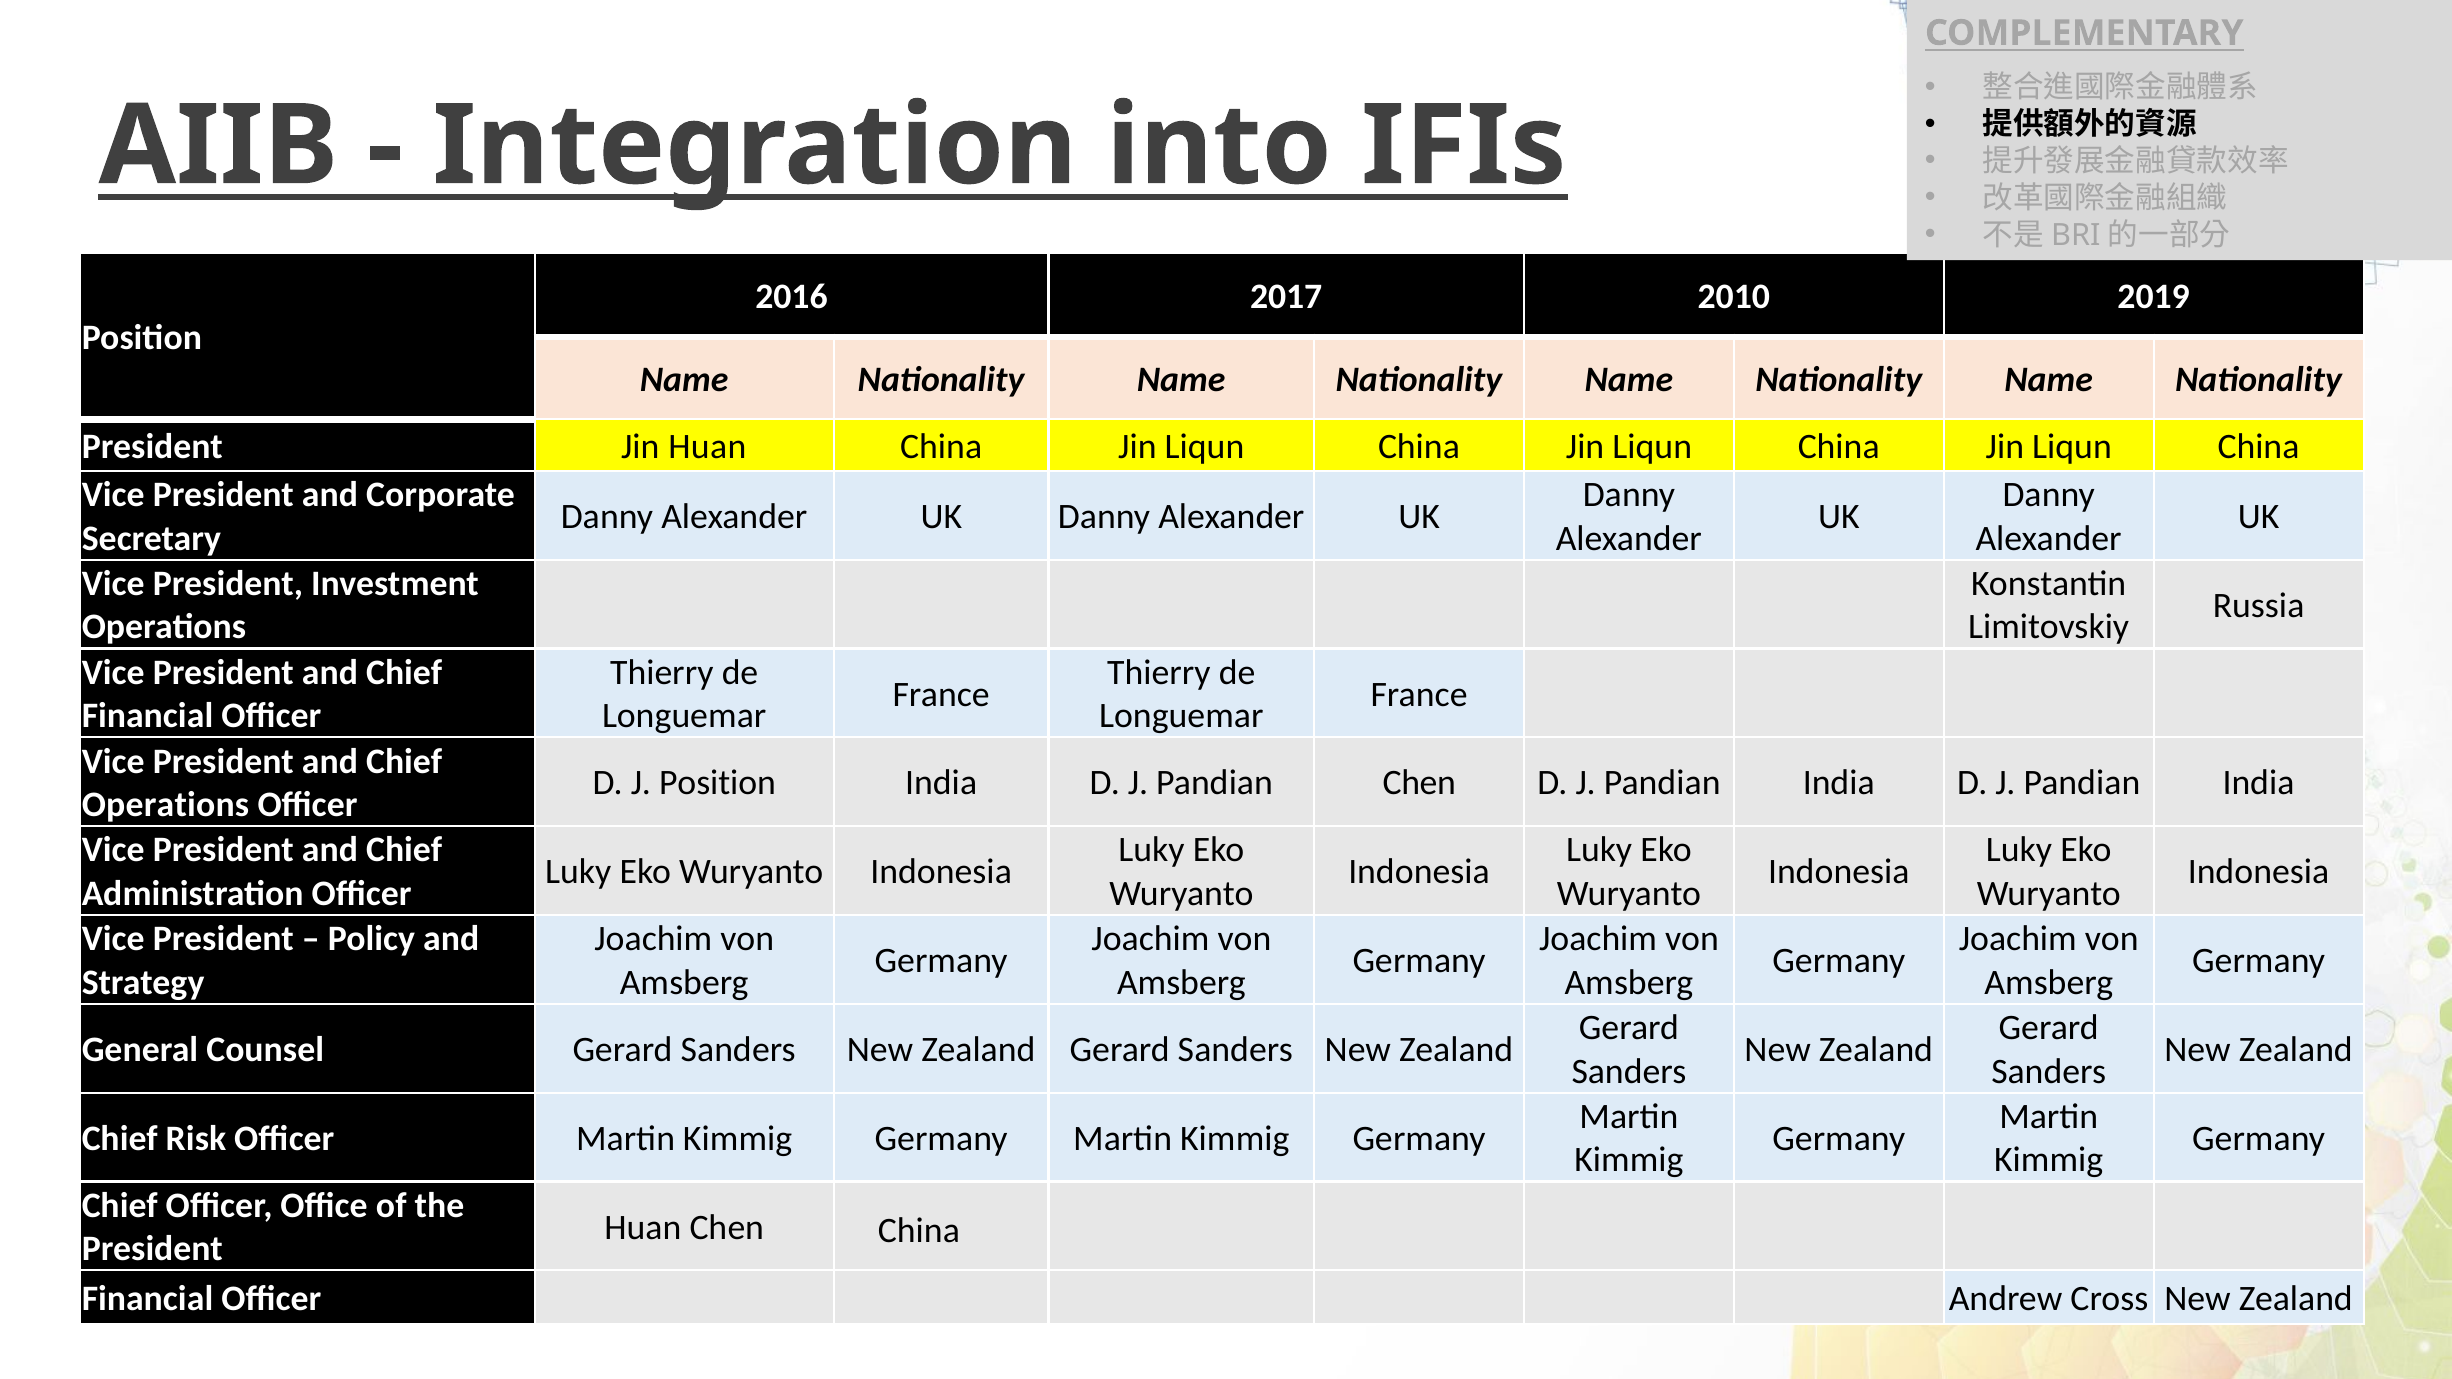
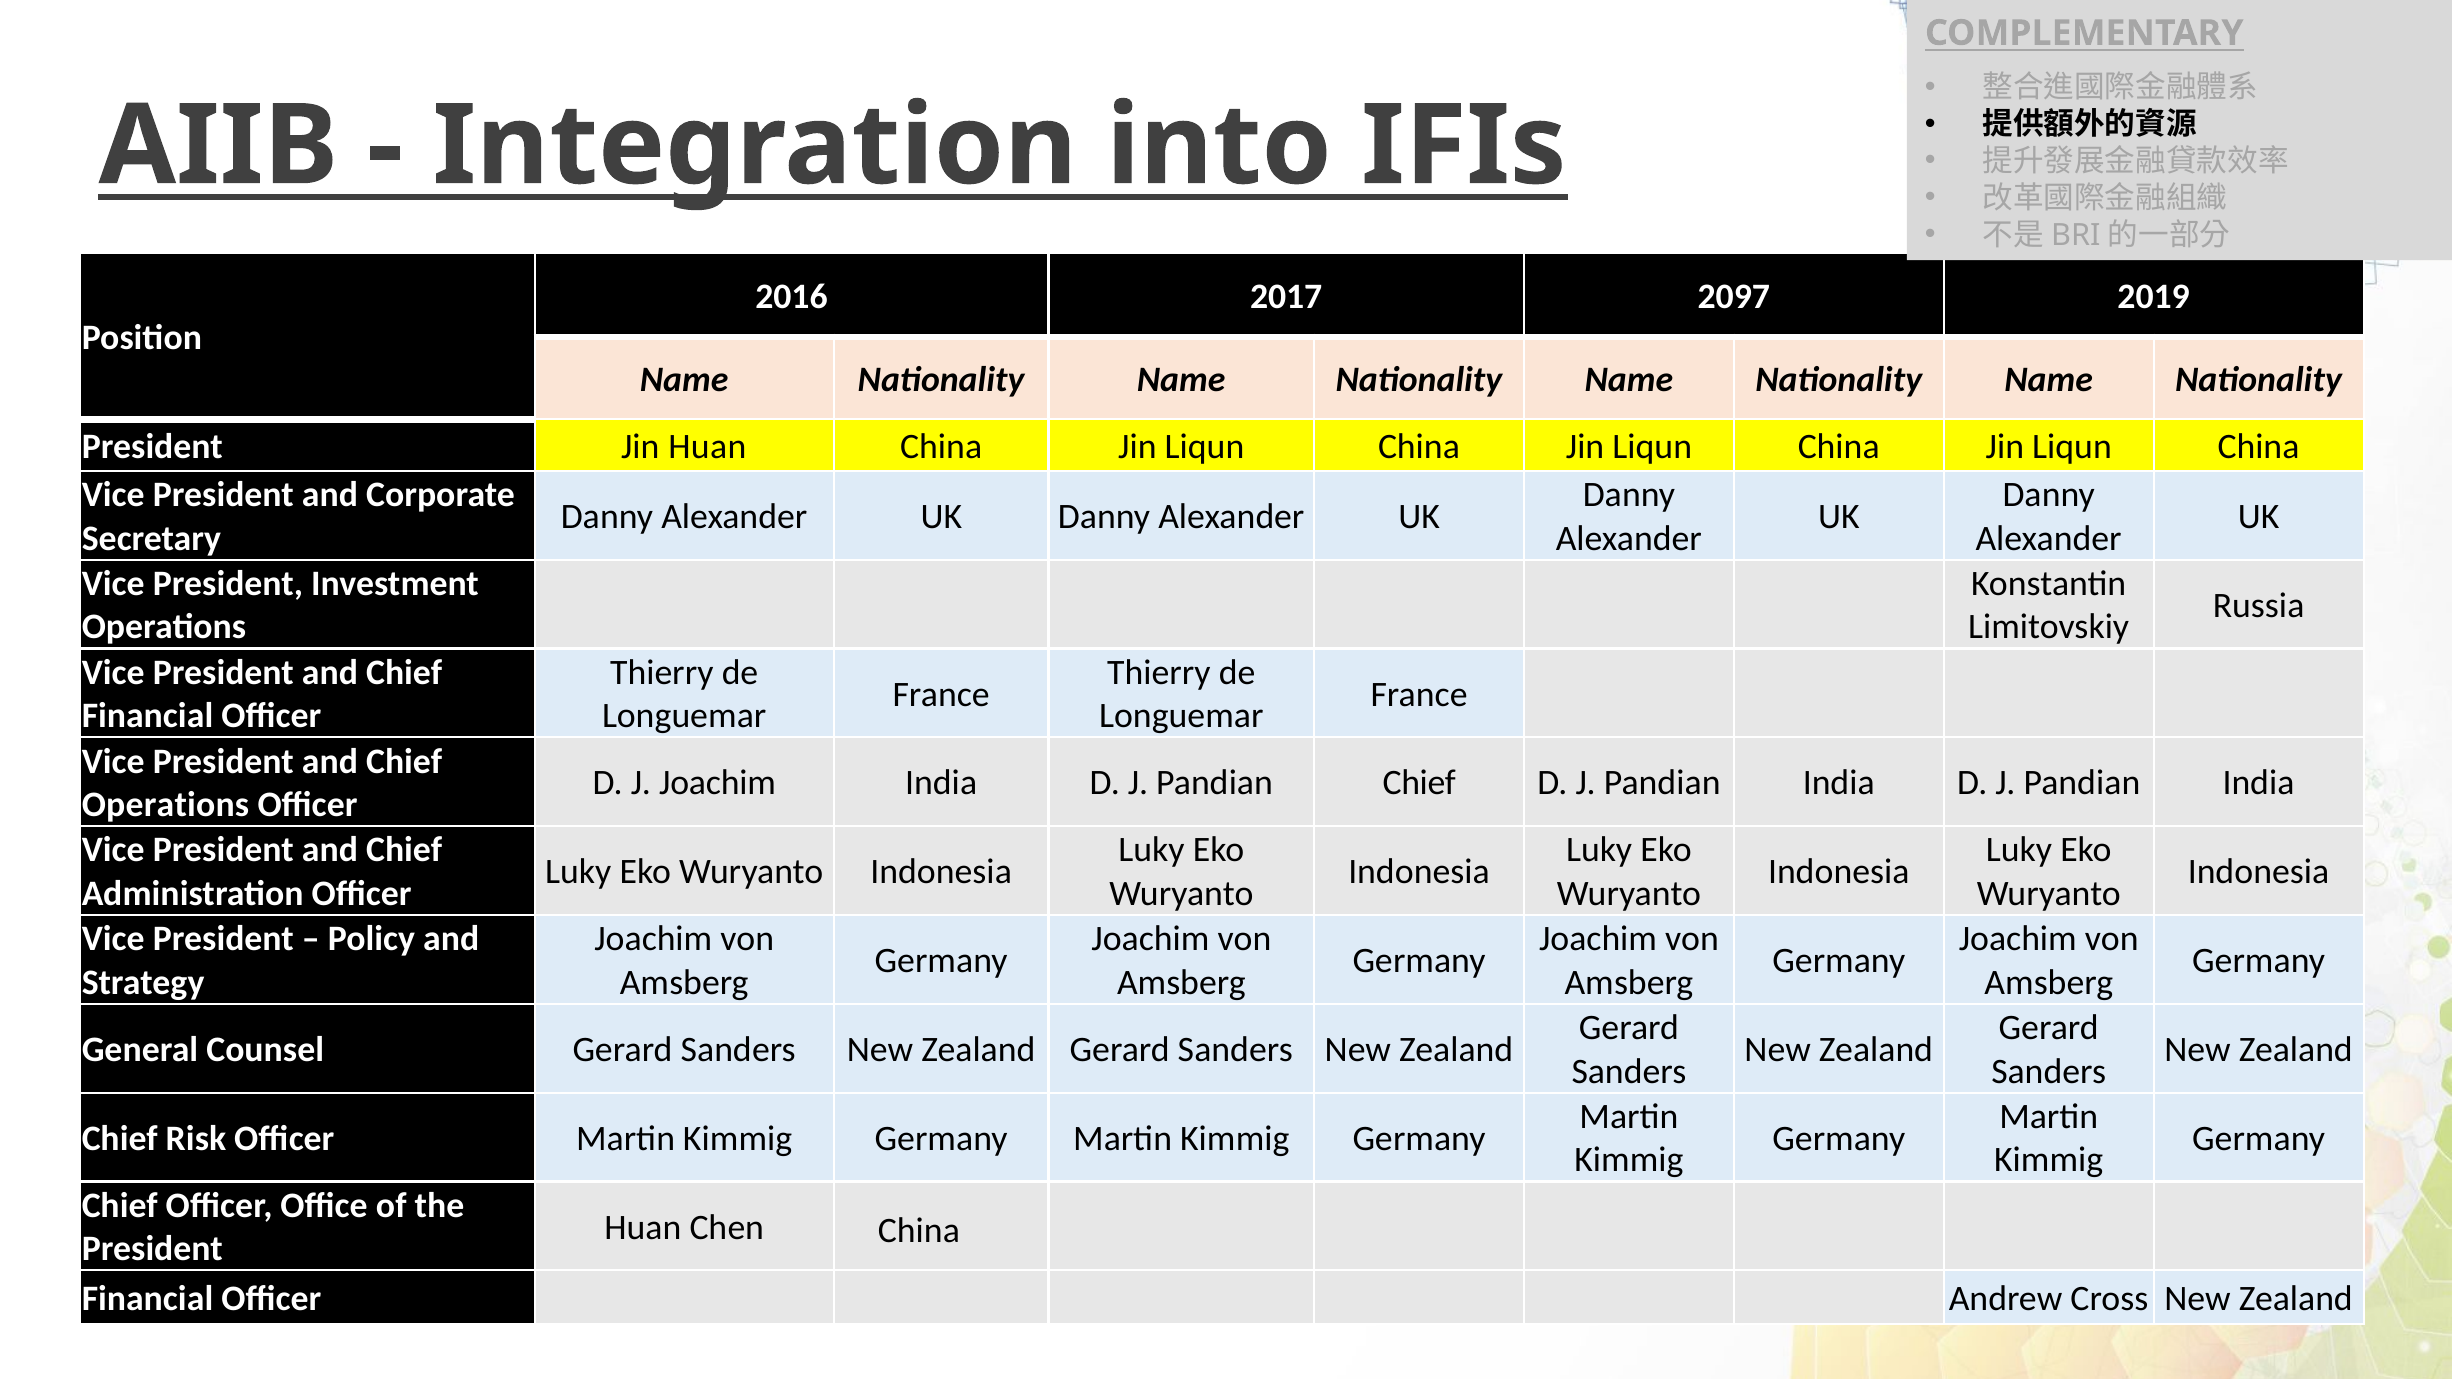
2010: 2010 -> 2097 (1734, 296)
J Position: Position -> Joachim (718, 783)
Pandian Chen: Chen -> Chief (1419, 783)
